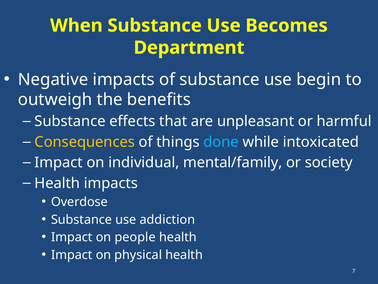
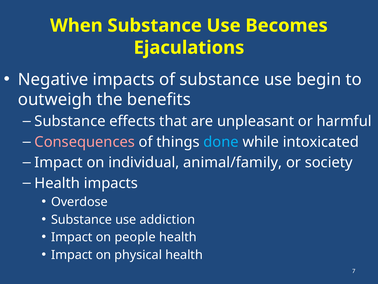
Department: Department -> Ejaculations (189, 48)
Consequences colour: yellow -> pink (85, 142)
mental/family: mental/family -> animal/family (233, 162)
